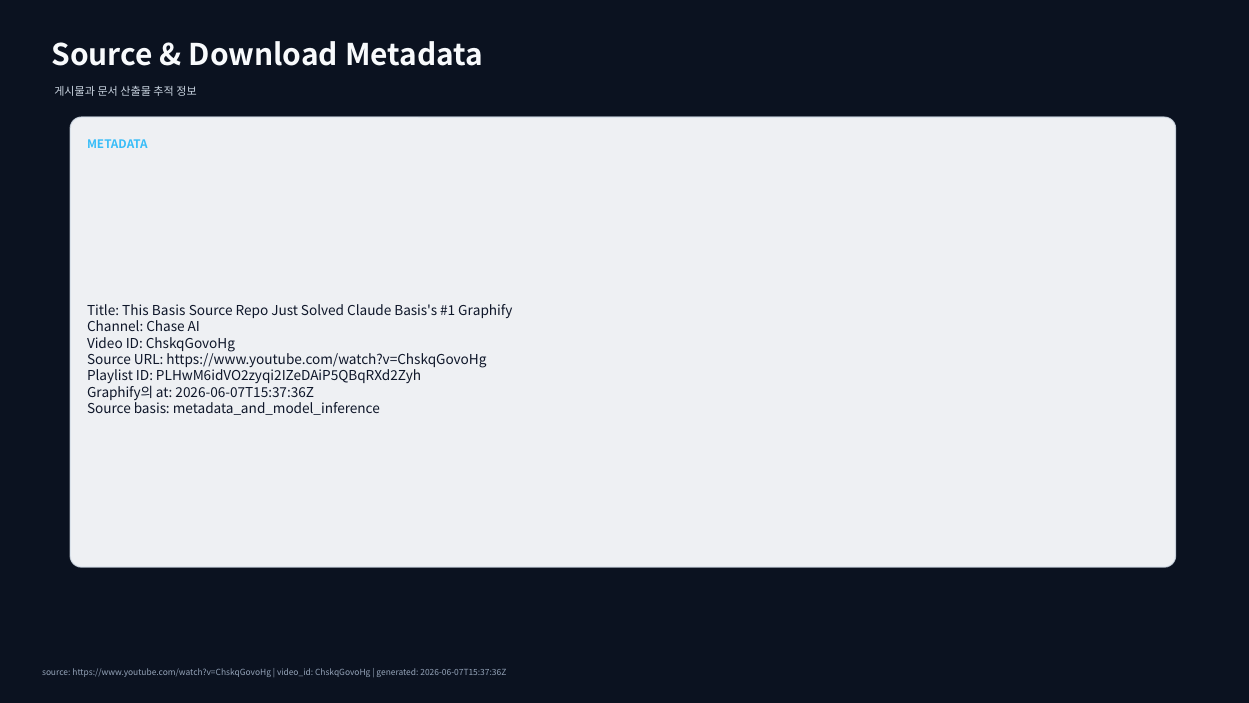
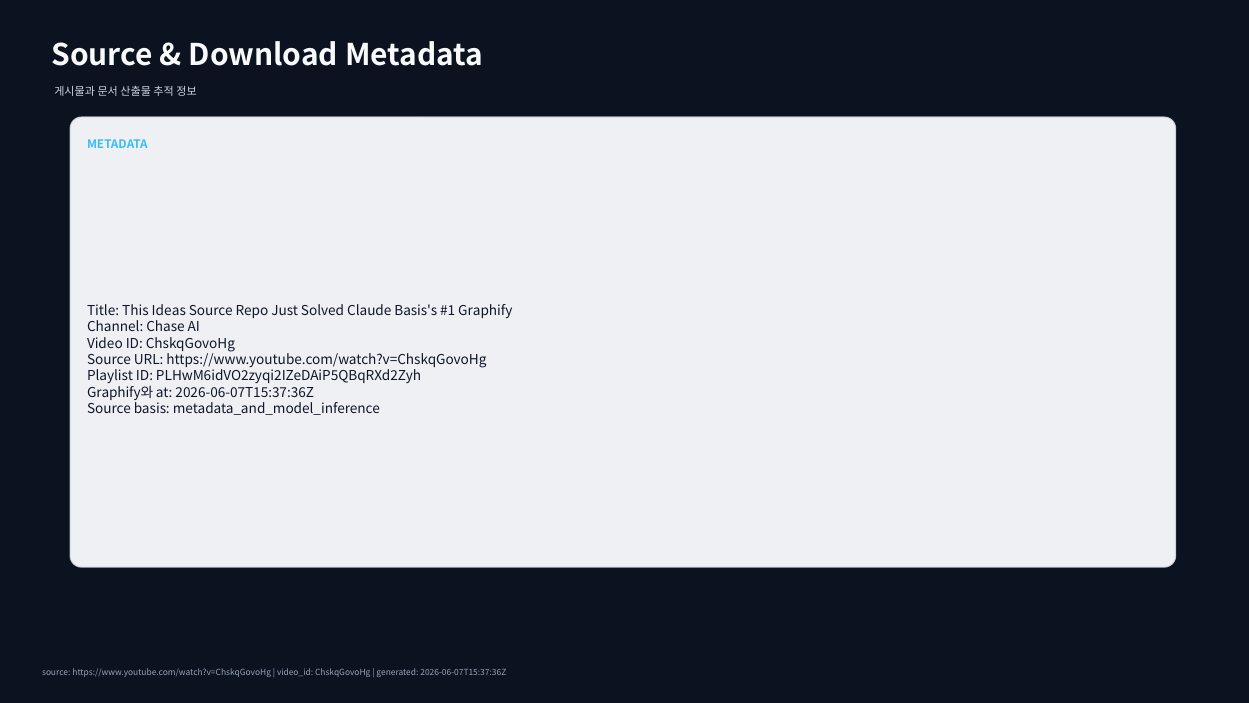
This Basis: Basis -> Ideas (169, 311)
Graphify의: Graphify의 -> Graphify와 (120, 392)
